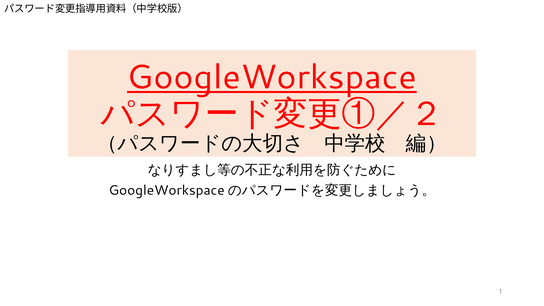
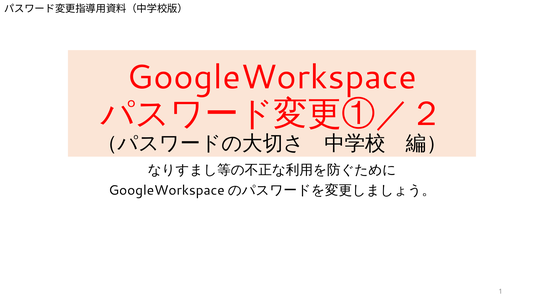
GoogleWorkspace underline: present -> none (272, 77)
